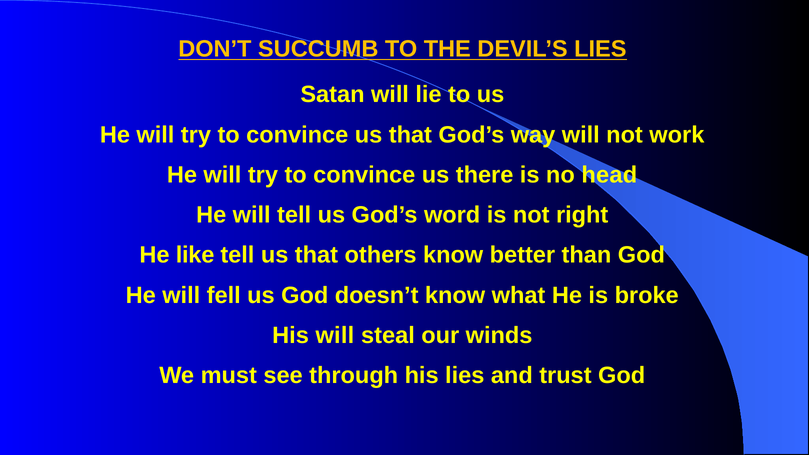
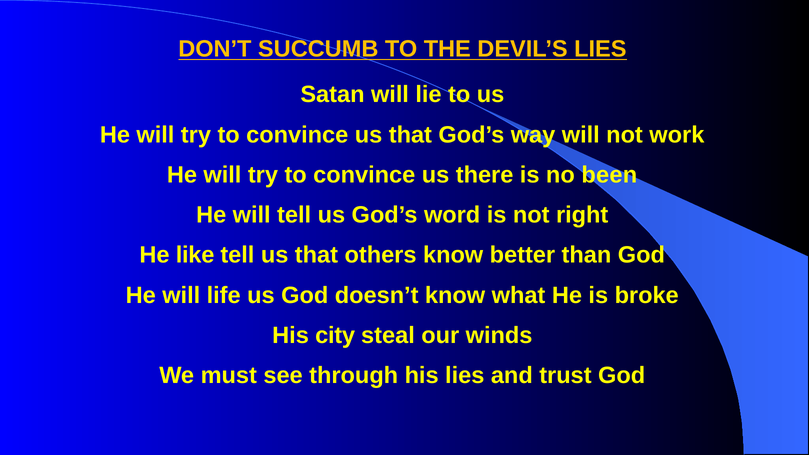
head: head -> been (609, 175)
fell: fell -> life (224, 295)
His will: will -> city (335, 335)
